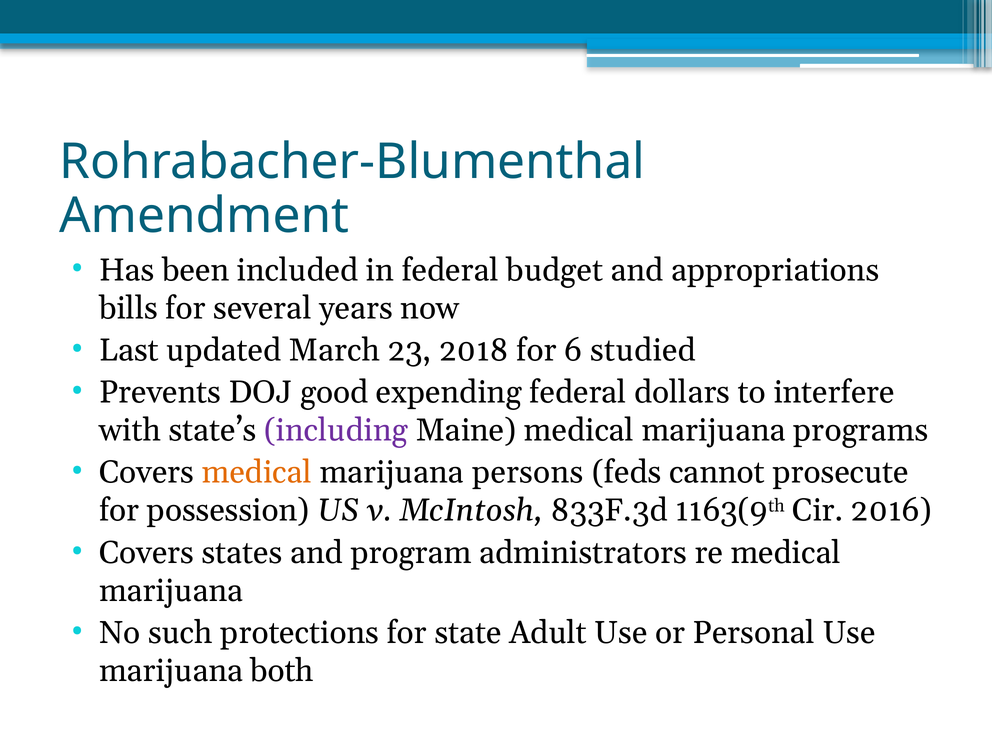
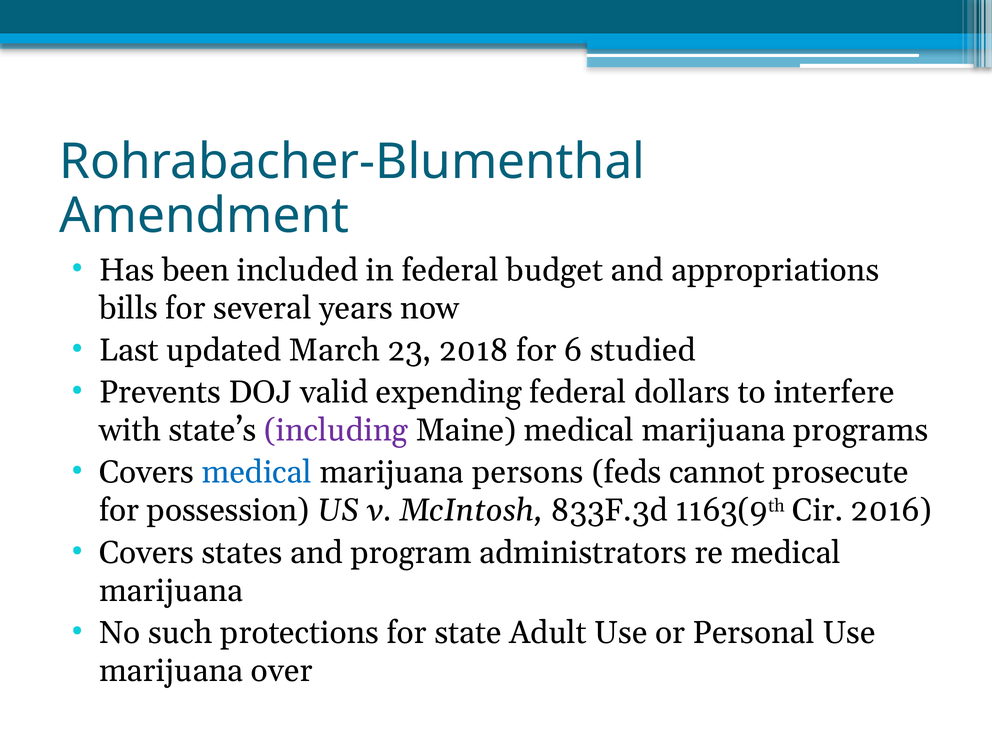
good: good -> valid (334, 392)
medical colour: orange -> blue (257, 473)
both: both -> over (282, 671)
